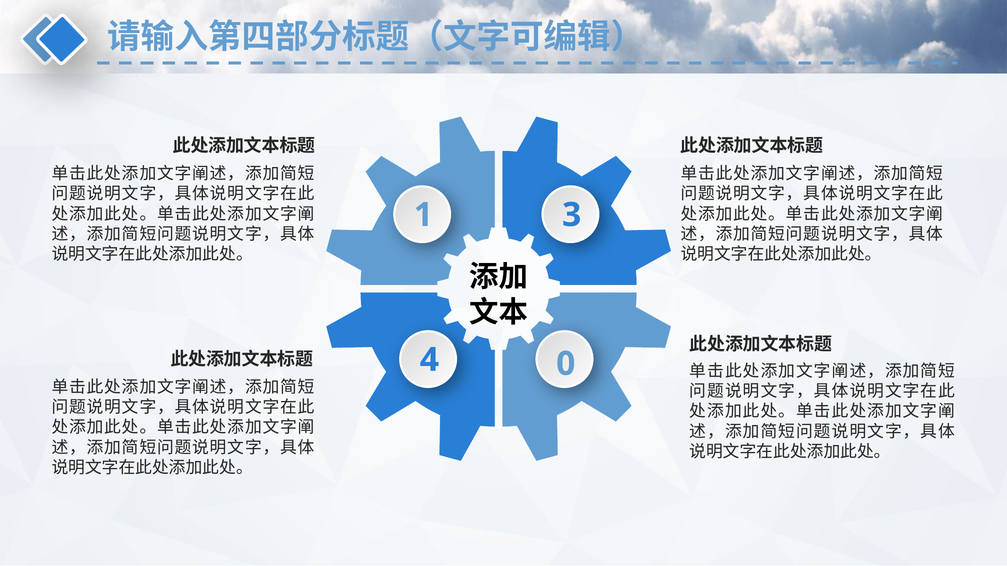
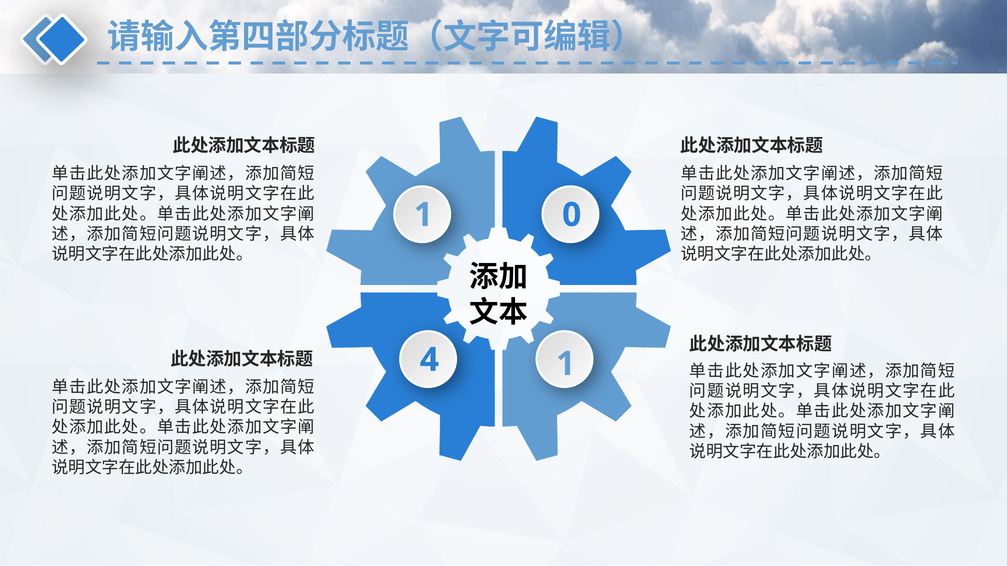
3: 3 -> 0 (572, 215)
4 0: 0 -> 1 (566, 364)
